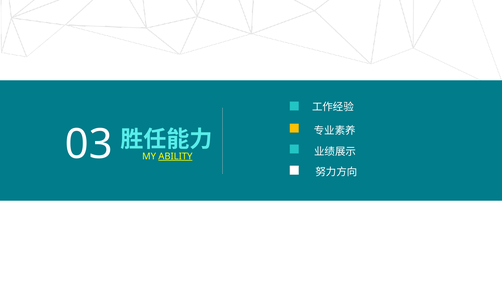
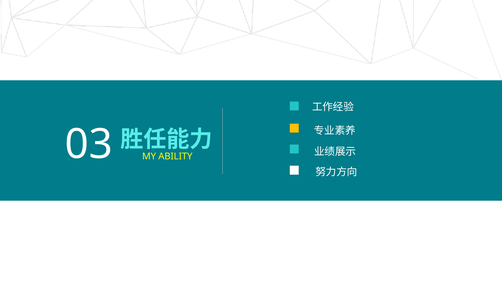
ABILITY underline: present -> none (175, 157)
